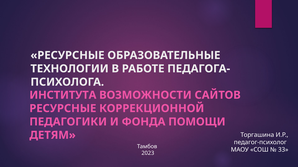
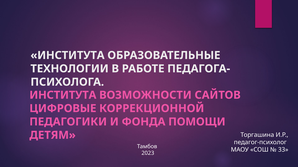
РЕСУРСНЫЕ: РЕСУРСНЫЕ -> ИНСТИТУТА (67, 55)
РЕСУРСНЫЕ: РЕСУРСНЫЕ -> ЦИФРОВЫЕ (63, 109)
